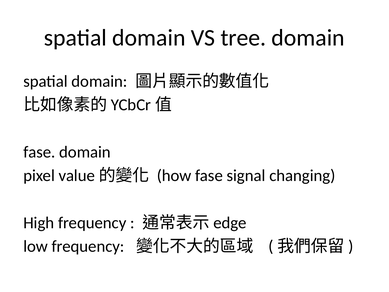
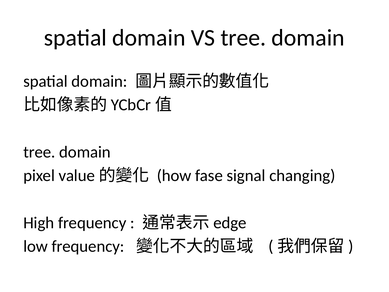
fase: fase -> tree (39, 152)
